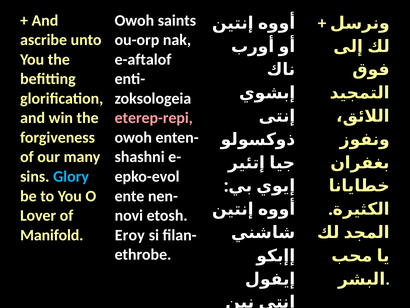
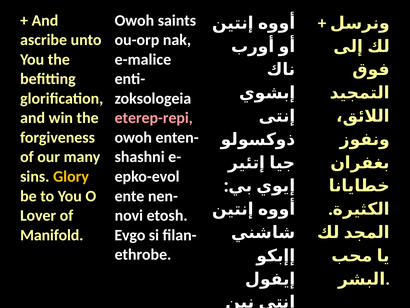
e-aftalof: e-aftalof -> e-malice (143, 59)
Glory colour: light blue -> yellow (71, 176)
Eroy: Eroy -> Evgo (130, 235)
